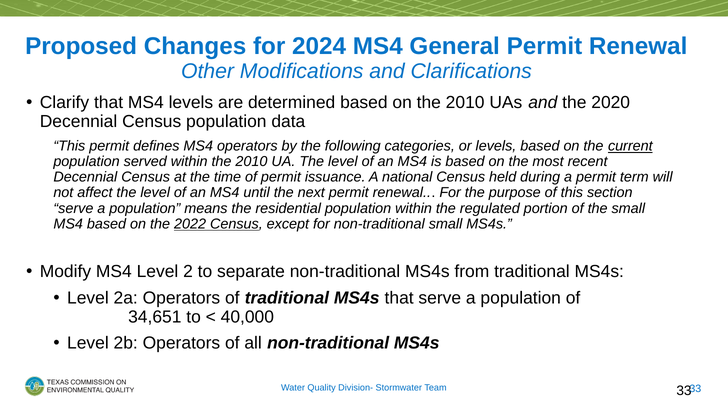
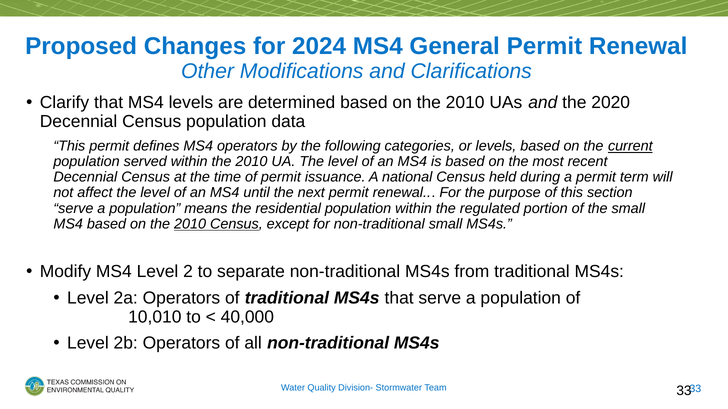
2022: 2022 -> 2010 (190, 224)
34,651: 34,651 -> 10,010 (155, 317)
